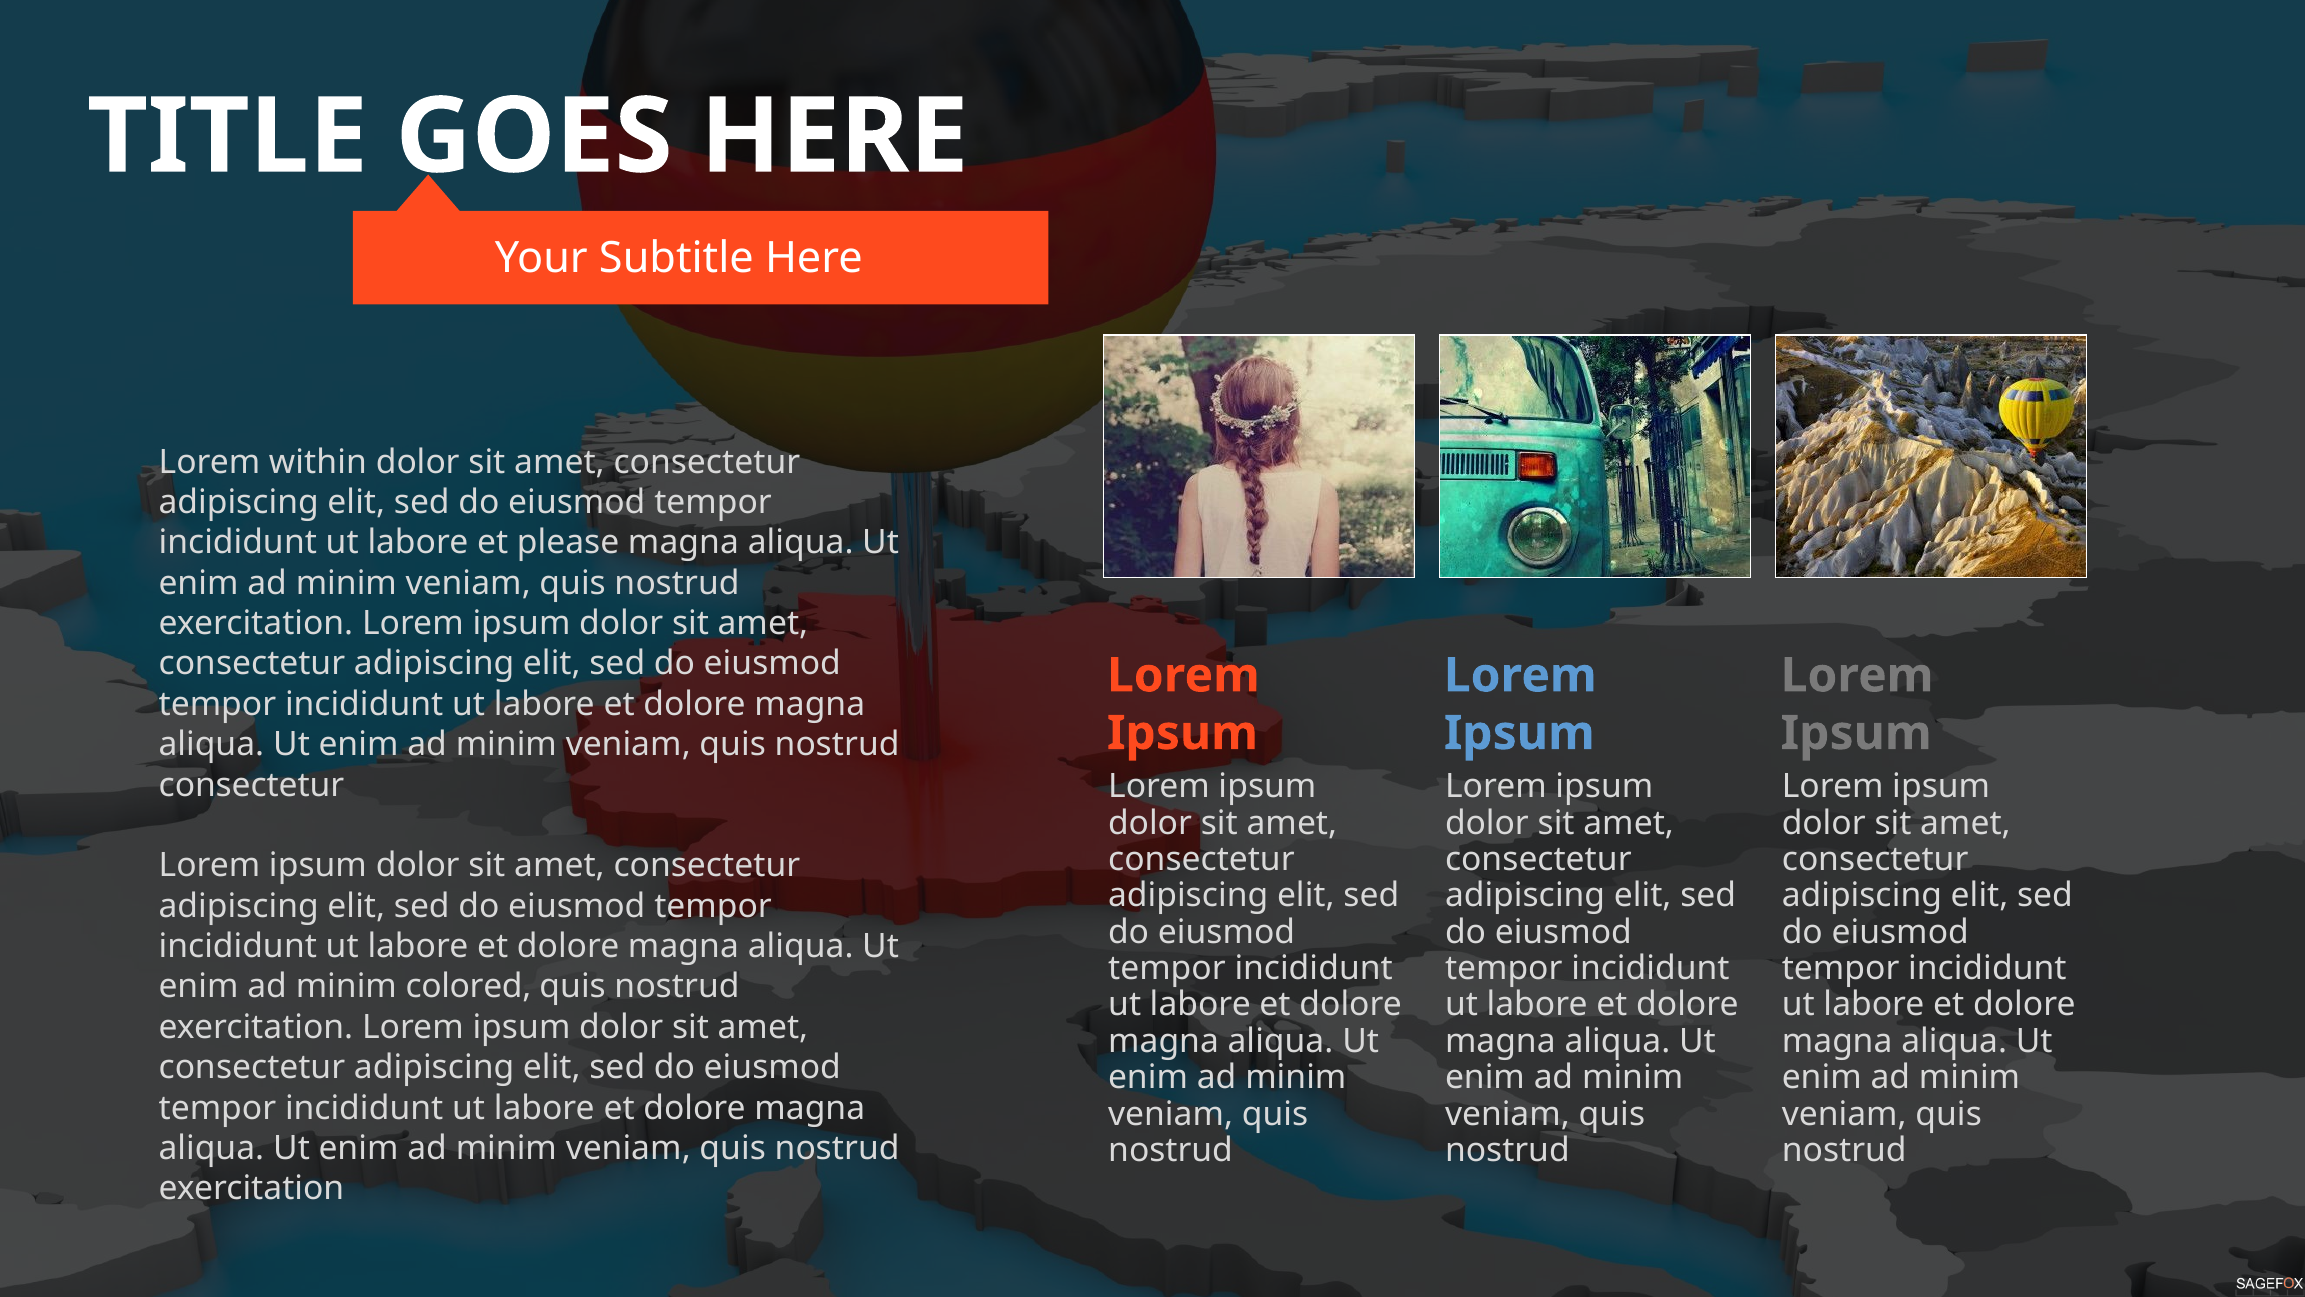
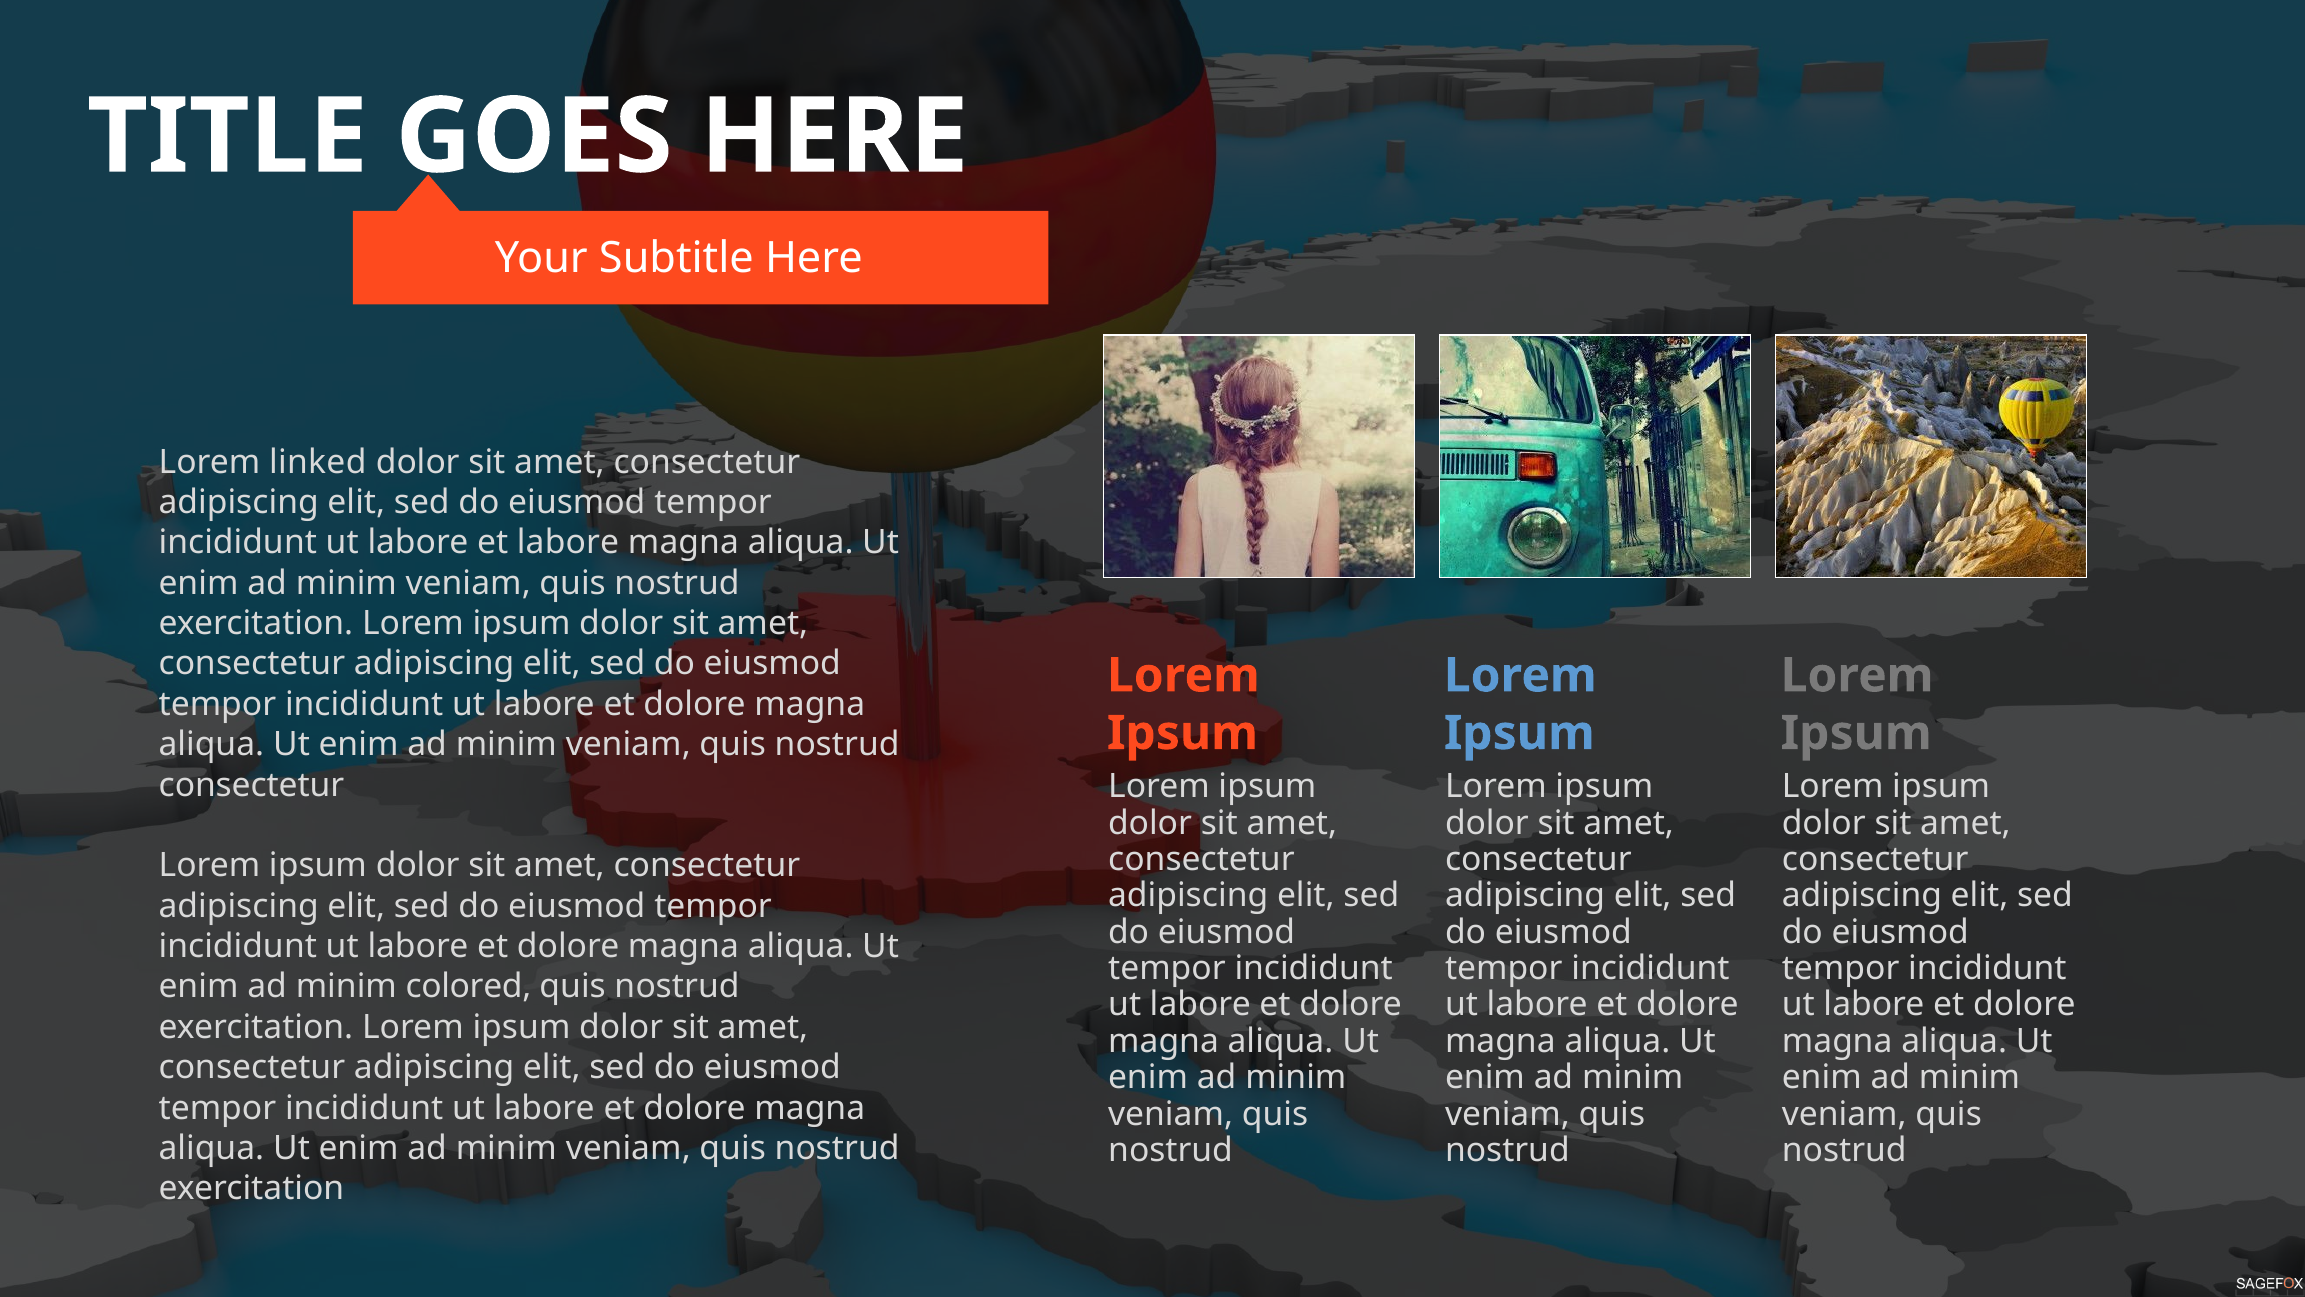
within: within -> linked (318, 462)
et please: please -> labore (568, 543)
